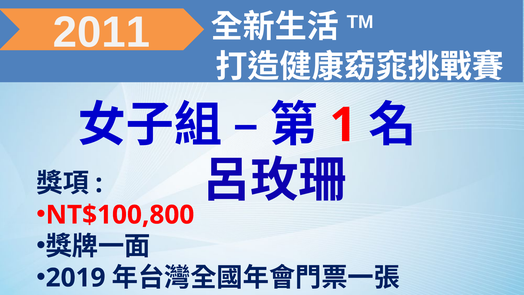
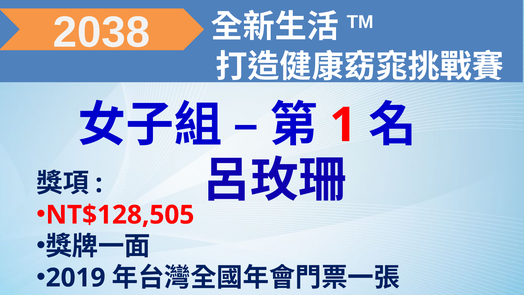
2011: 2011 -> 2038 (102, 32)
NT$100,800: NT$100,800 -> NT$128,505 (120, 215)
